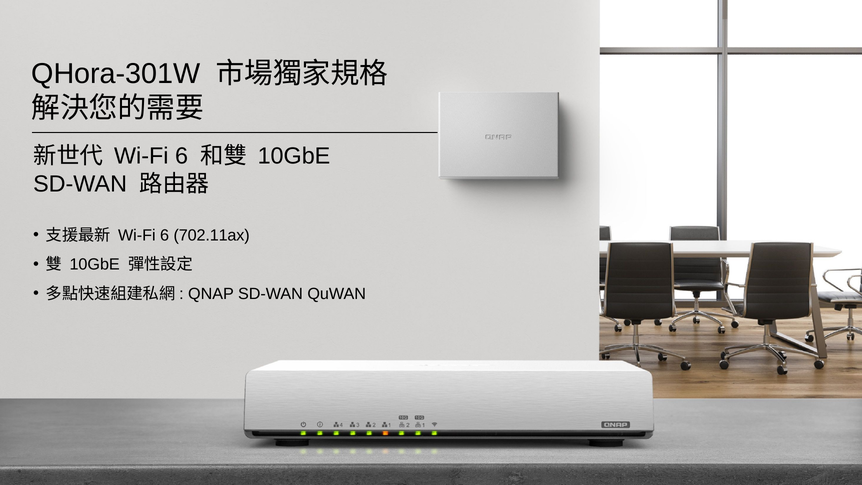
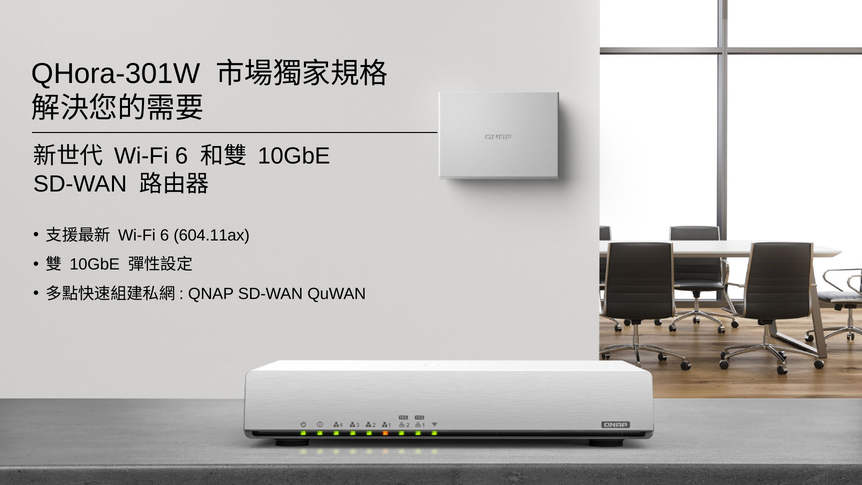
702.11ax: 702.11ax -> 604.11ax (212, 235)
